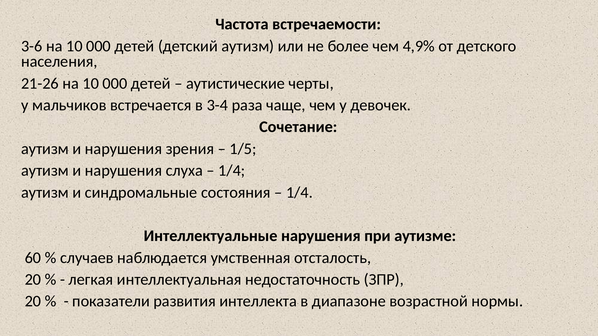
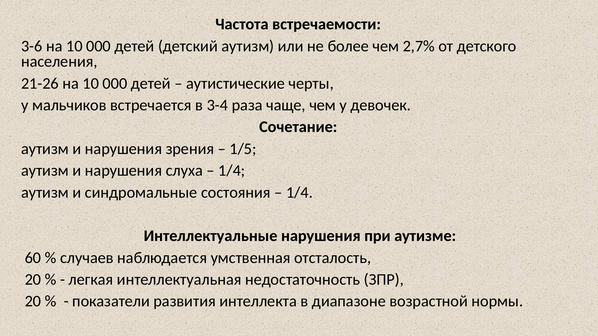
4,9%: 4,9% -> 2,7% (419, 46)
